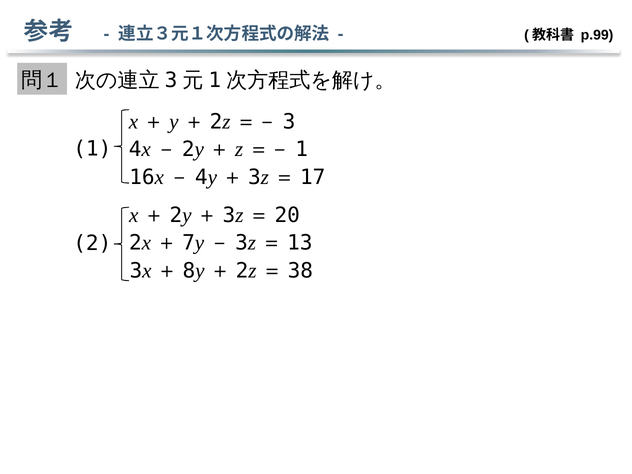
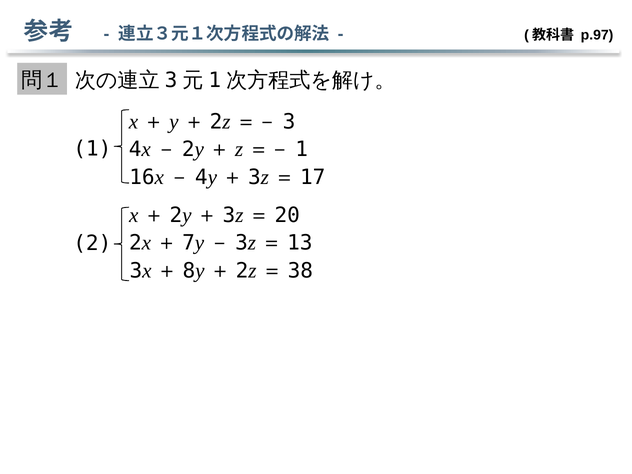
p.99: p.99 -> p.97 (597, 35)
